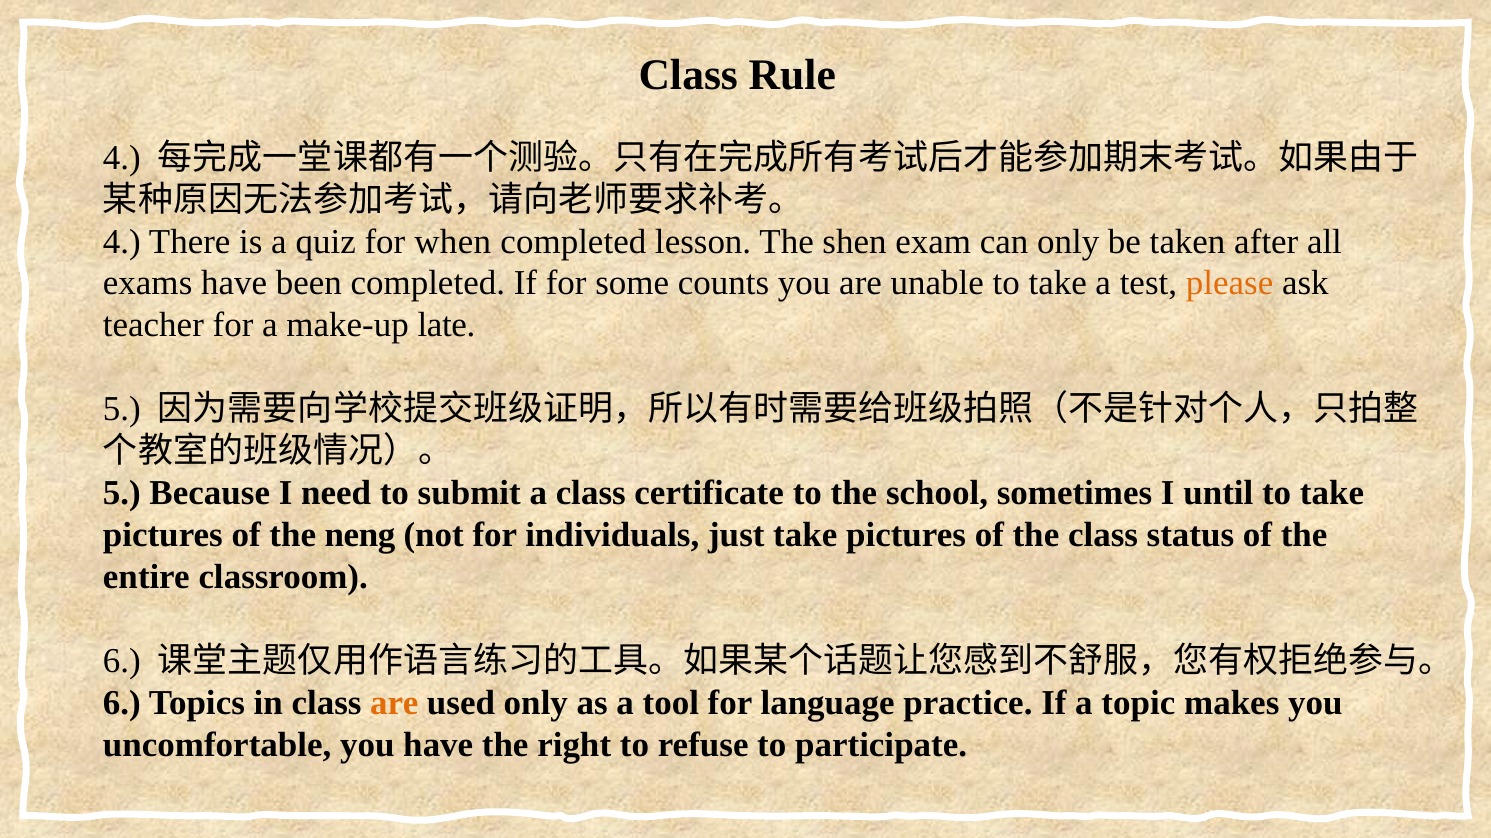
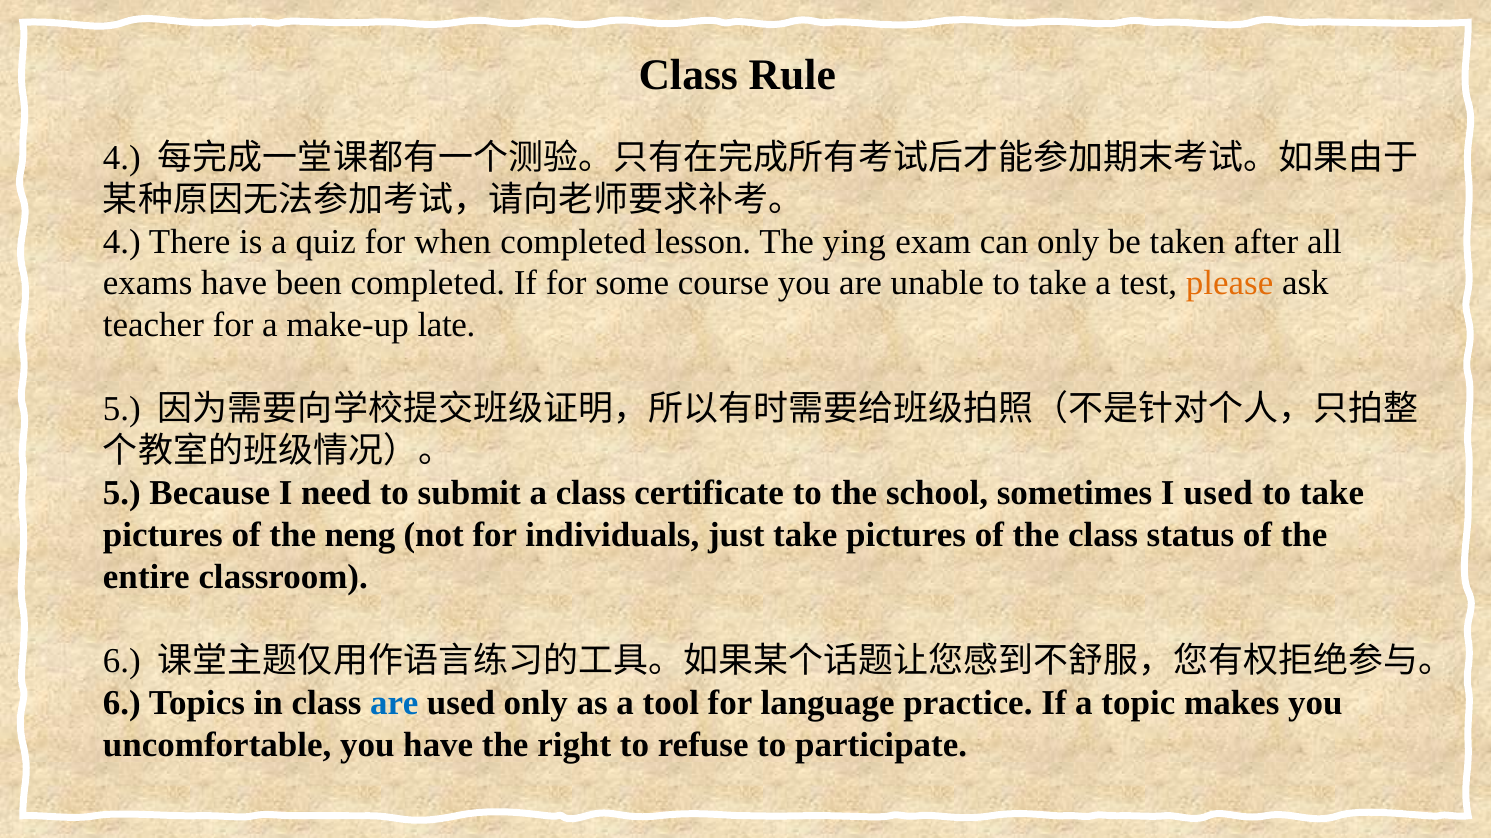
shen: shen -> ying (854, 242)
counts: counts -> course (724, 284)
I until: until -> used (1218, 493)
are colour: orange -> blue (394, 703)
